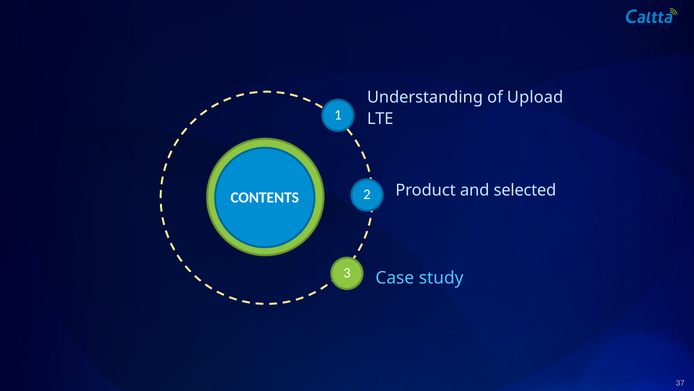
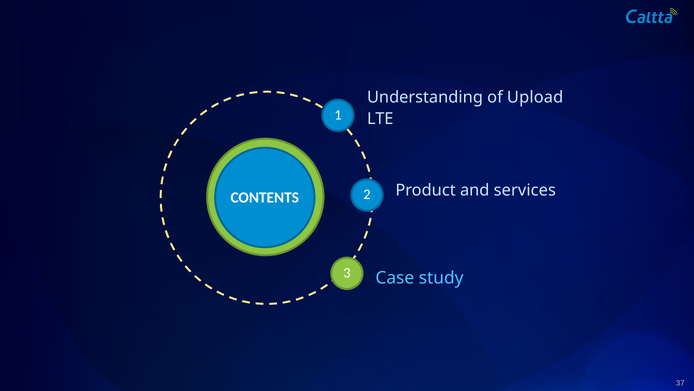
selected: selected -> services (525, 190)
